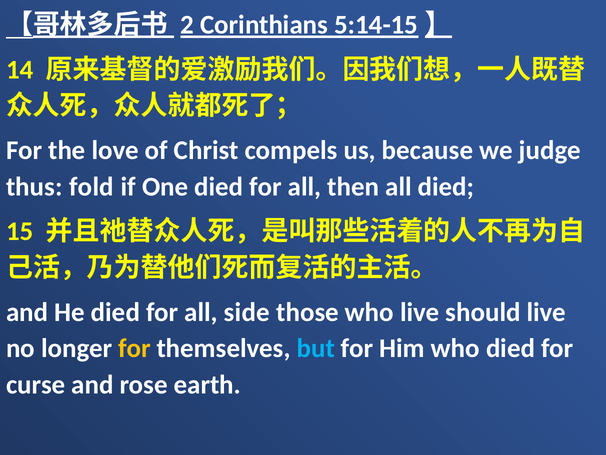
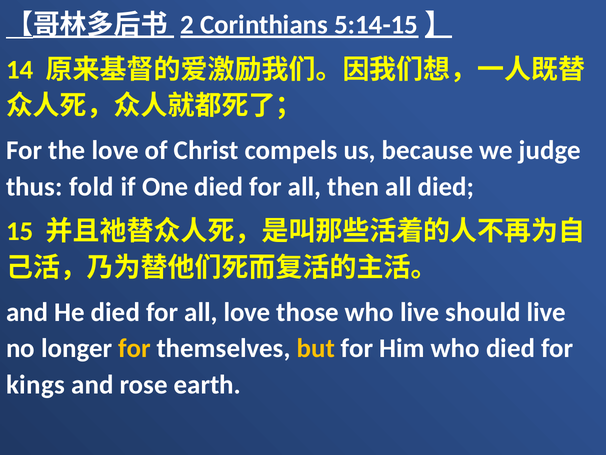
all side: side -> love (247, 312)
but colour: light blue -> yellow (316, 348)
curse: curse -> kings (36, 384)
